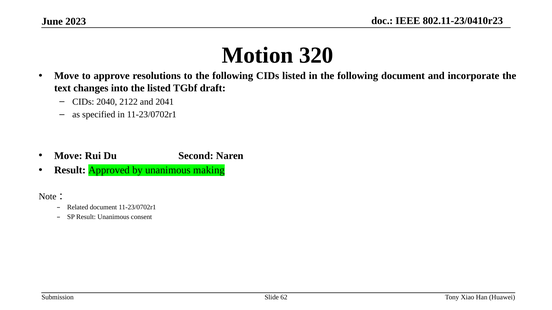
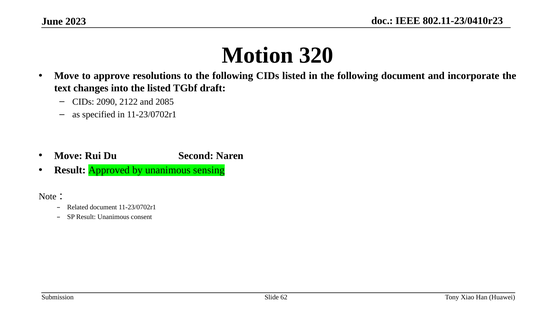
2040: 2040 -> 2090 (107, 102)
2041: 2041 -> 2085 (165, 102)
making: making -> sensing (209, 170)
